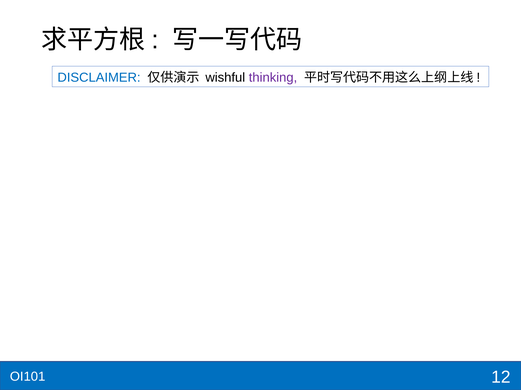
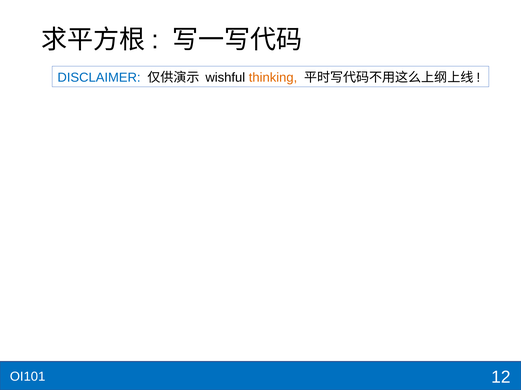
thinking colour: purple -> orange (273, 78)
